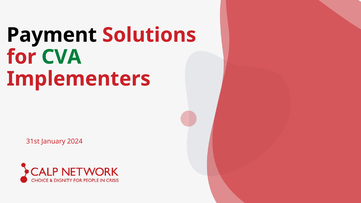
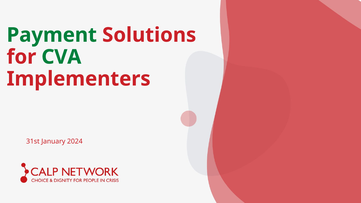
Payment colour: black -> green (52, 35)
